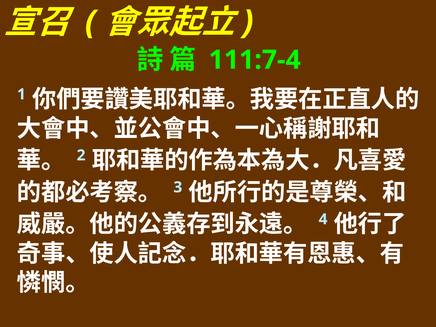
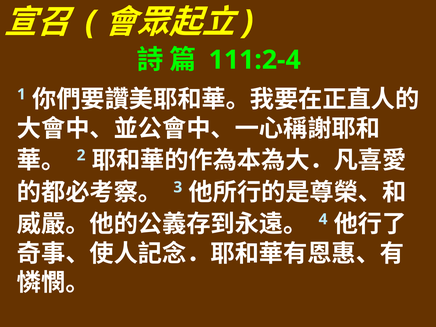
111:7-4: 111:7-4 -> 111:2-4 (255, 60)
